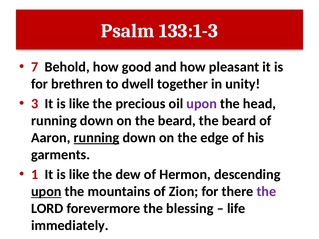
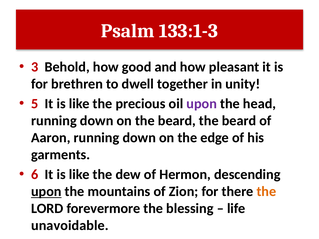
7: 7 -> 3 (35, 67)
3: 3 -> 5 (35, 104)
running underline: present -> none (96, 138)
1: 1 -> 6 (35, 175)
the colour: purple -> orange (266, 192)
immediately: immediately -> unavoidable (70, 226)
